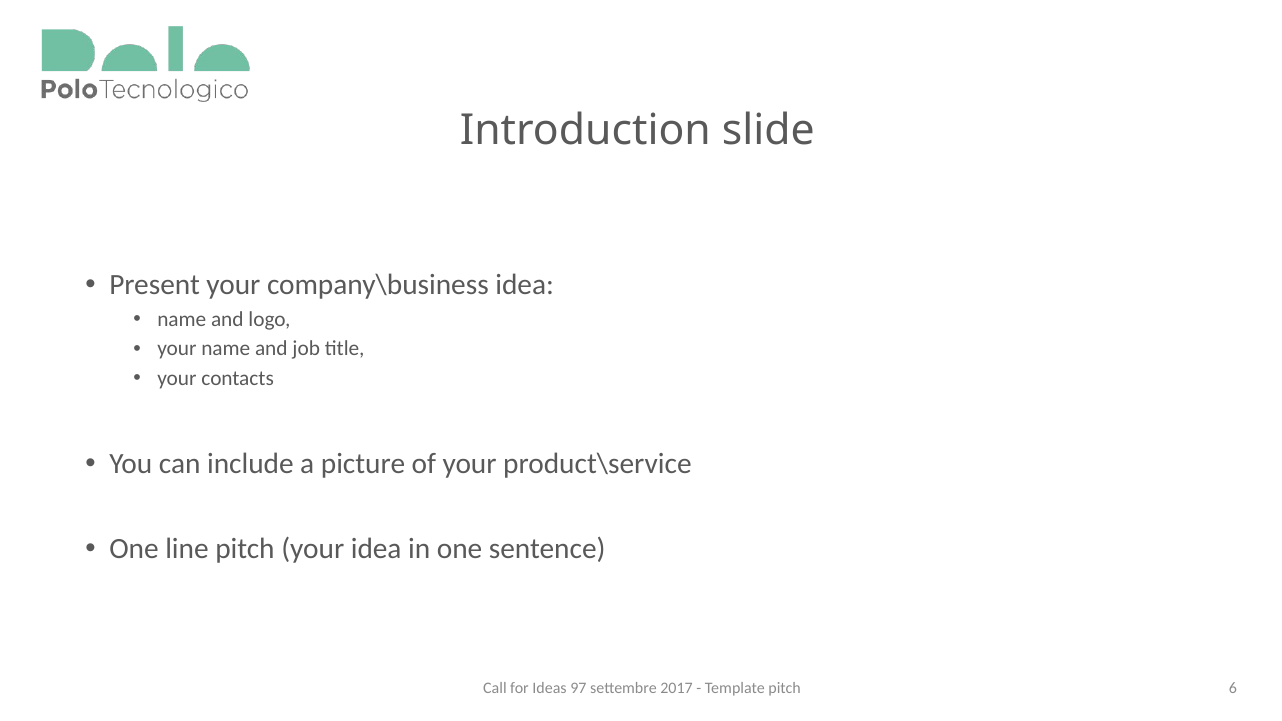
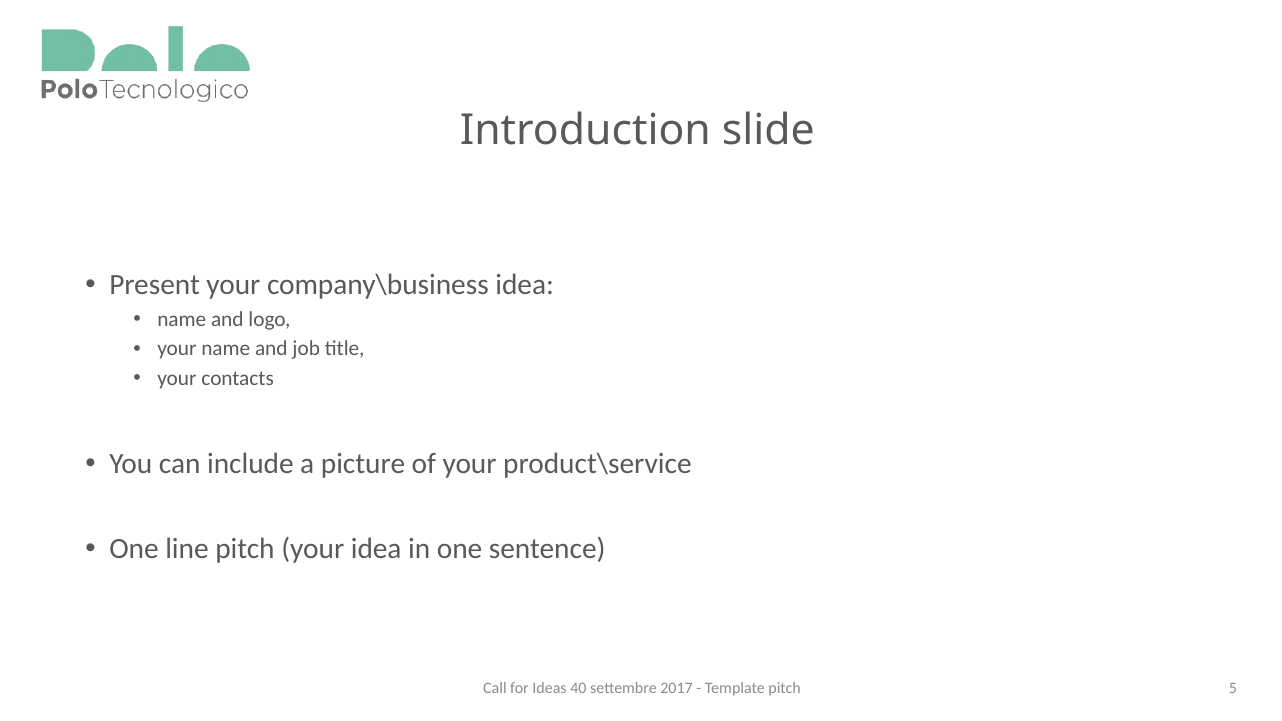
97: 97 -> 40 (578, 689)
6: 6 -> 5 (1233, 689)
